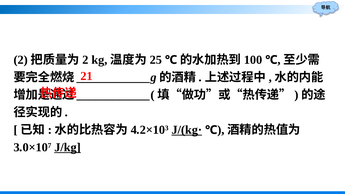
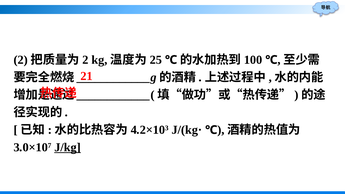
J/(kg· underline: present -> none (187, 130)
